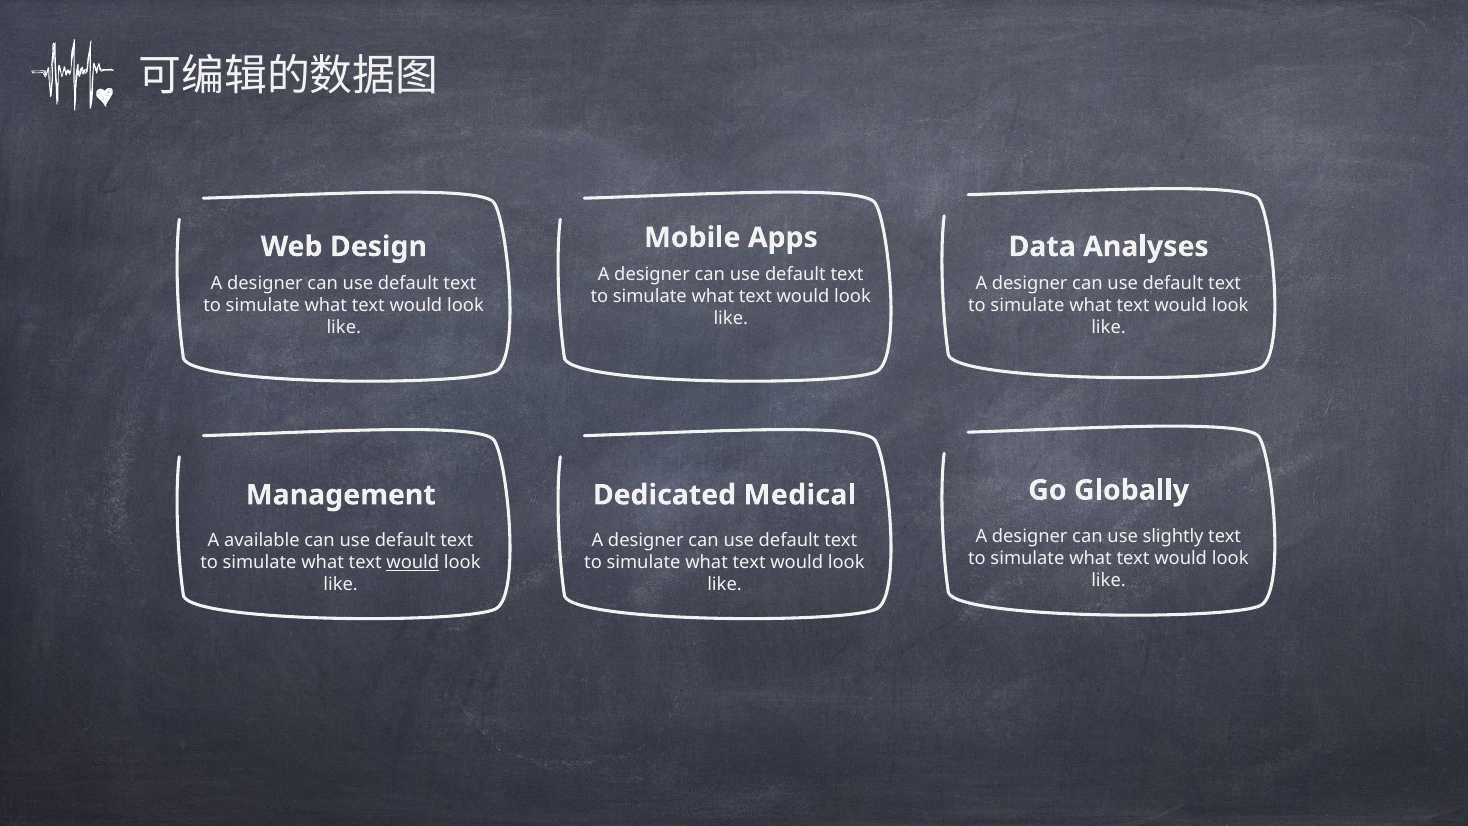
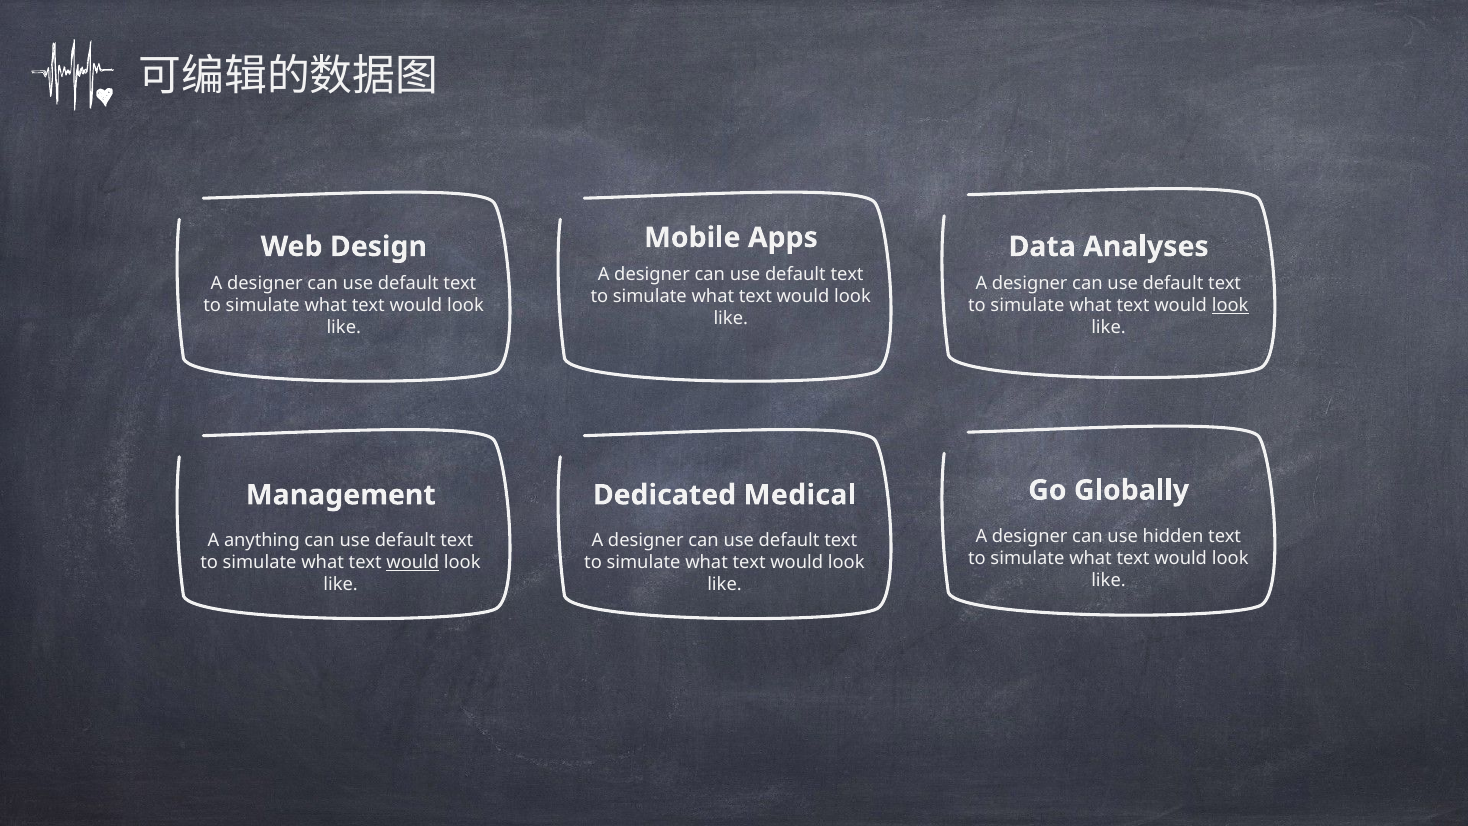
look underline: none -> present (1230, 306)
slightly: slightly -> hidden (1173, 536)
available: available -> anything (262, 541)
